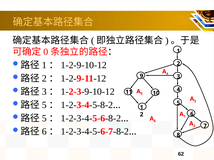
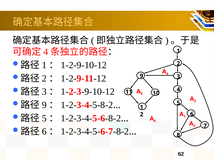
0: 0 -> 4 (46, 52)
5: 5 -> 9 (44, 105)
